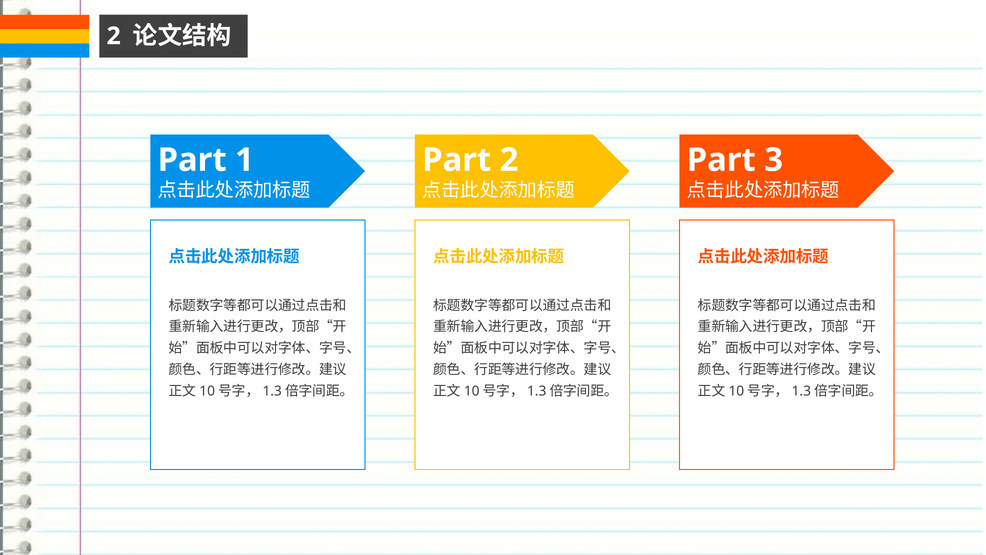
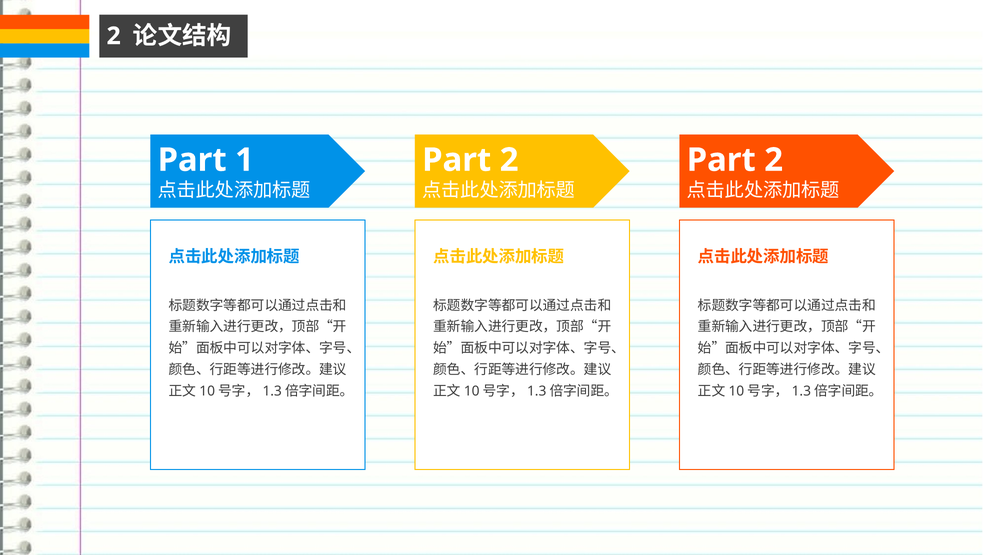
3: 3 -> 2 (774, 160)
